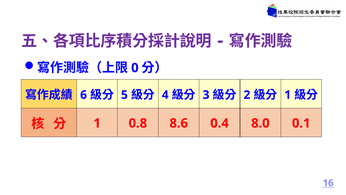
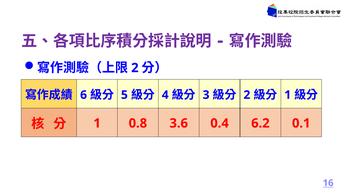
0: 0 -> 2 (135, 68)
8.6: 8.6 -> 3.6 (179, 123)
8.0: 8.0 -> 6.2 (260, 123)
